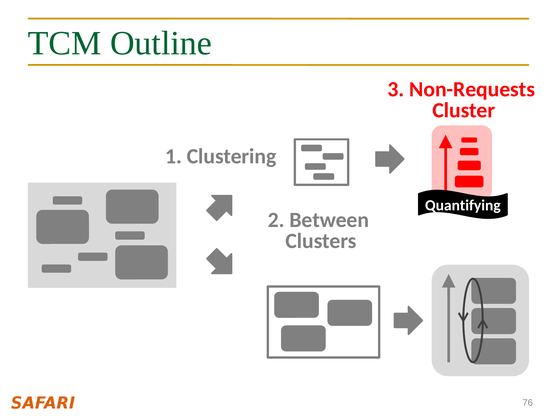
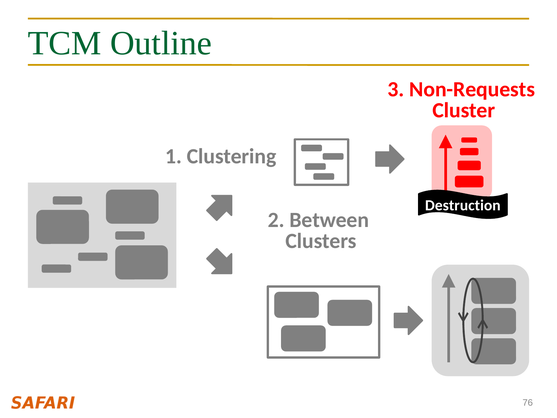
Quantifying: Quantifying -> Destruction (463, 205)
